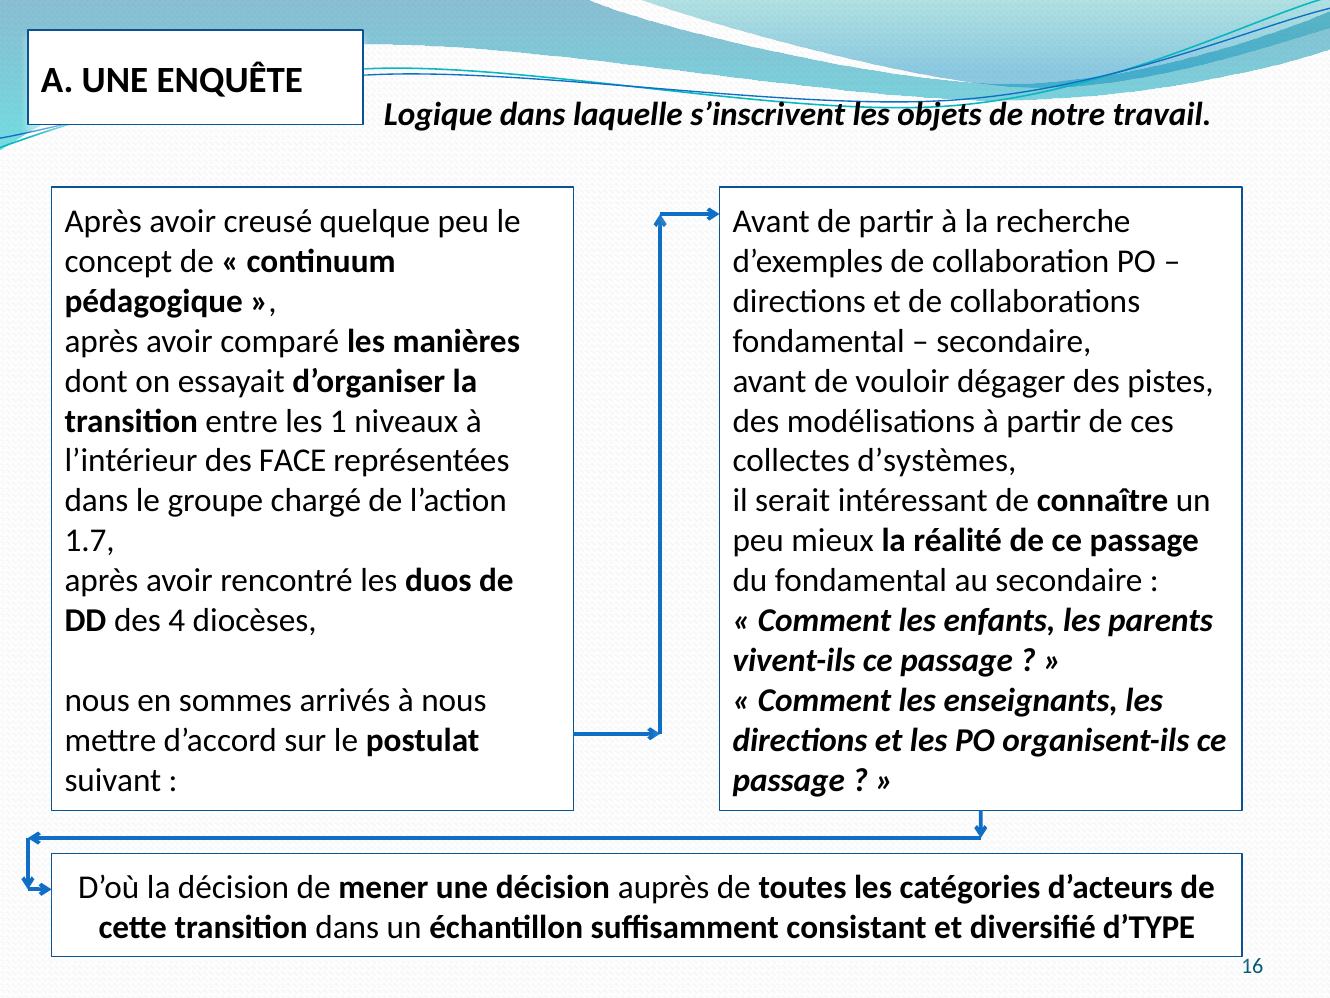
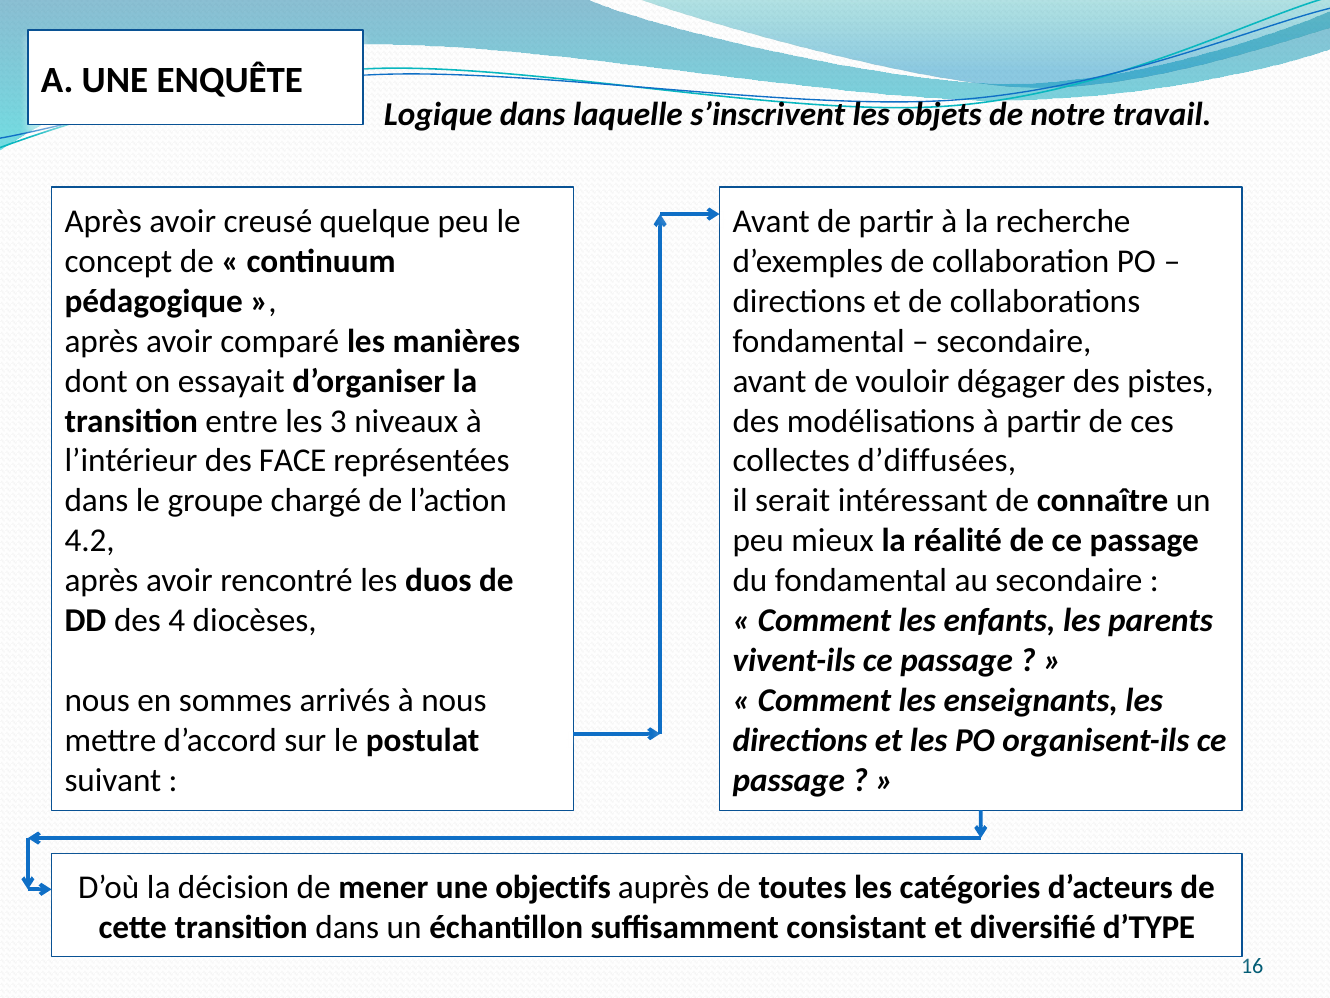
1: 1 -> 3 (338, 421)
d’systèmes: d’systèmes -> d’diffusées (937, 461)
1.7: 1.7 -> 4.2 (90, 541)
une décision: décision -> objectifs (553, 887)
